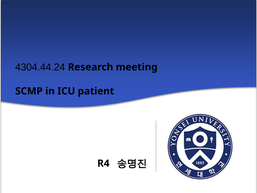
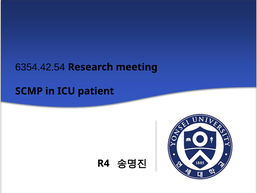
4304.44.24: 4304.44.24 -> 6354.42.54 (40, 67)
